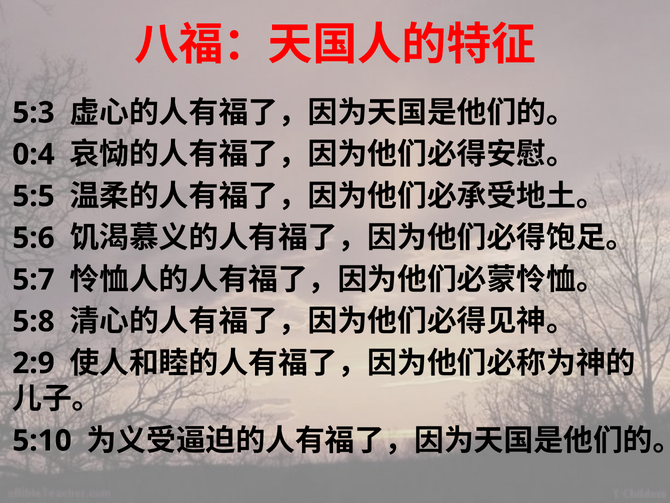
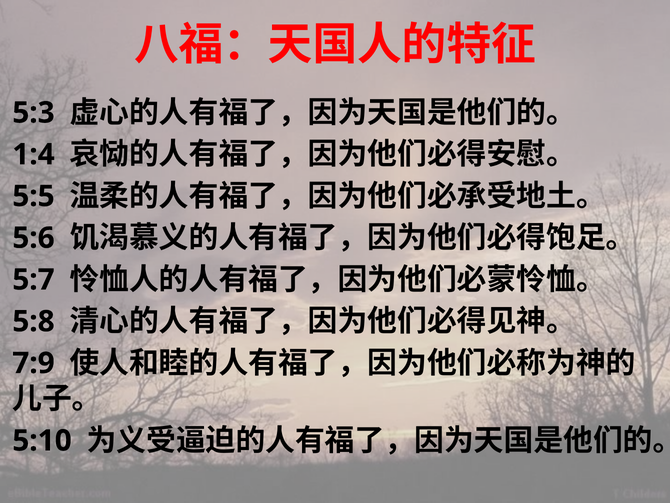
0:4: 0:4 -> 1:4 (33, 154)
2:9: 2:9 -> 7:9 (33, 363)
